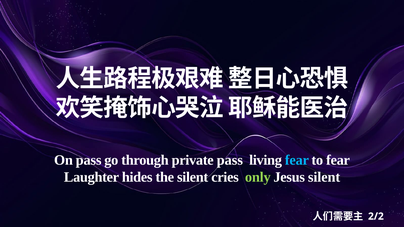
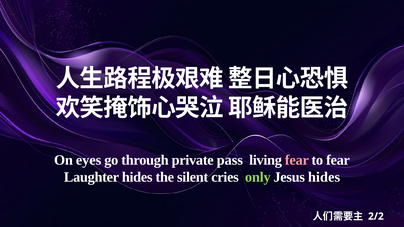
On pass: pass -> eyes (89, 160)
fear colour: light blue -> pink (297, 160)
Jesus silent: silent -> hides (324, 177)
